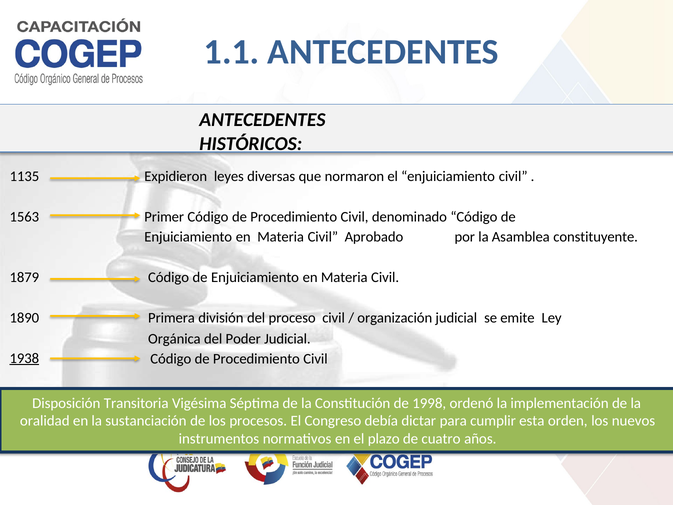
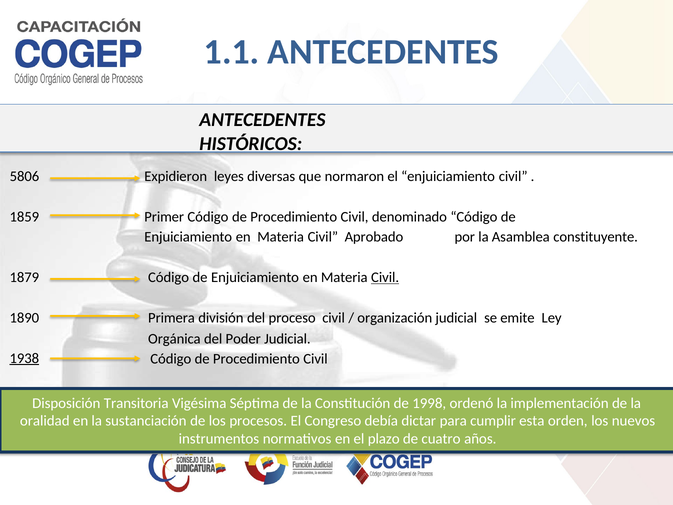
1135: 1135 -> 5806 (24, 176)
1563: 1563 -> 1859 (24, 217)
Civil underline: none -> present (385, 277)
